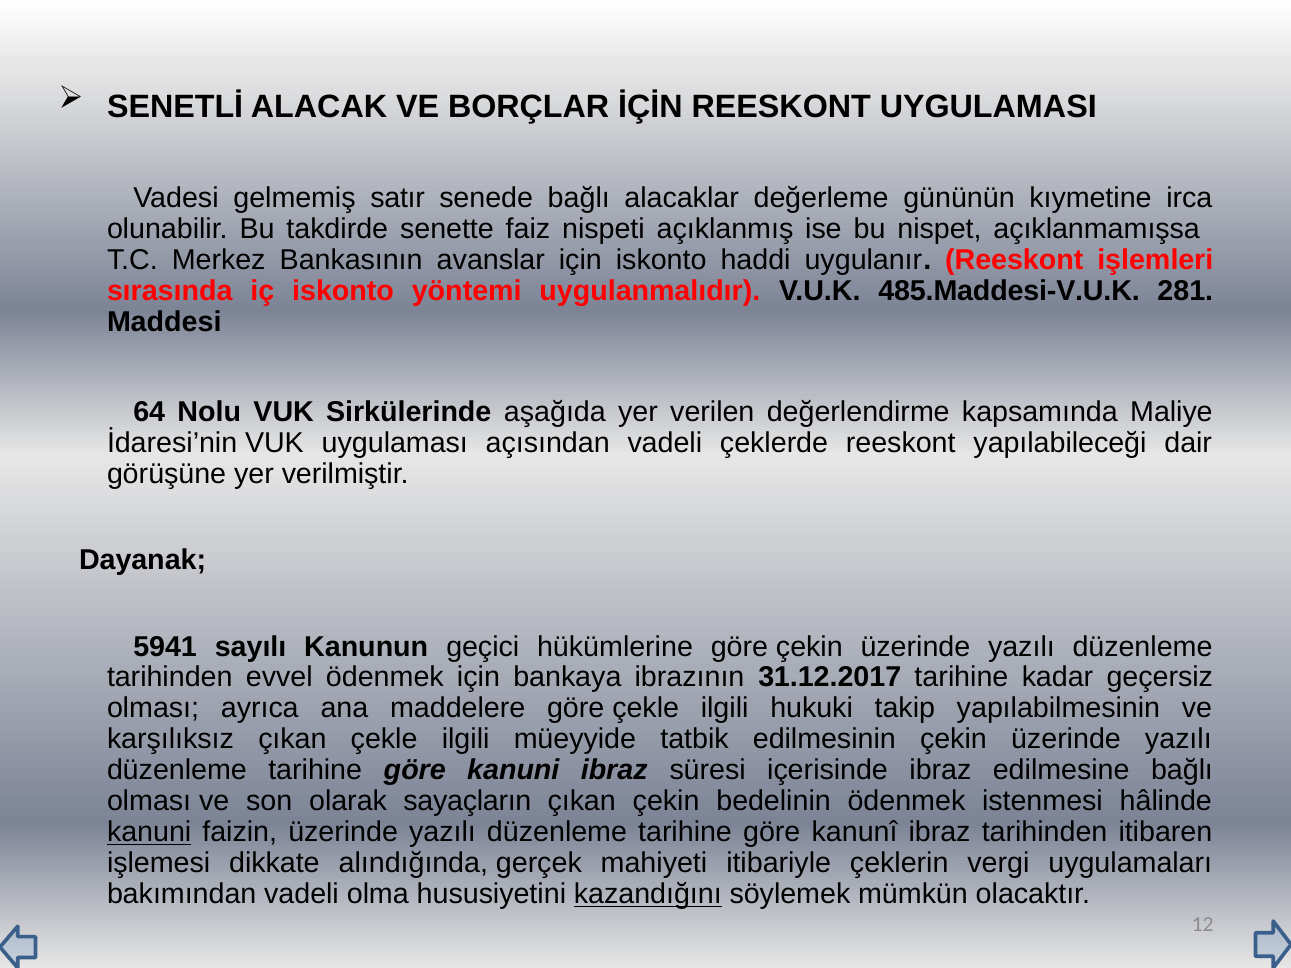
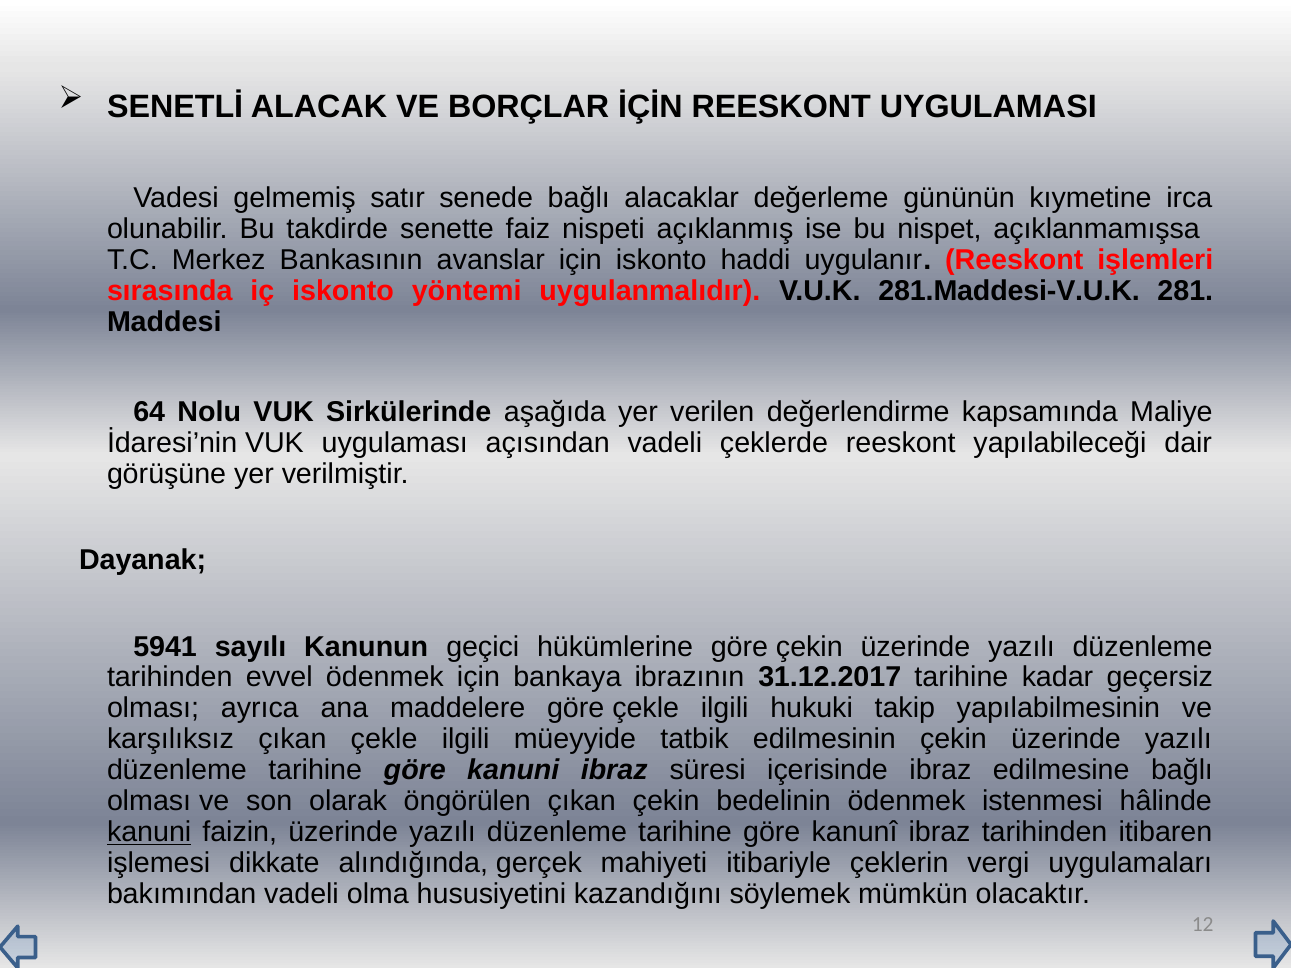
485.Maddesi-V.U.K: 485.Maddesi-V.U.K -> 281.Maddesi-V.U.K (1009, 291)
sayaçların: sayaçların -> öngörülen (467, 801)
kazandığını underline: present -> none (648, 894)
